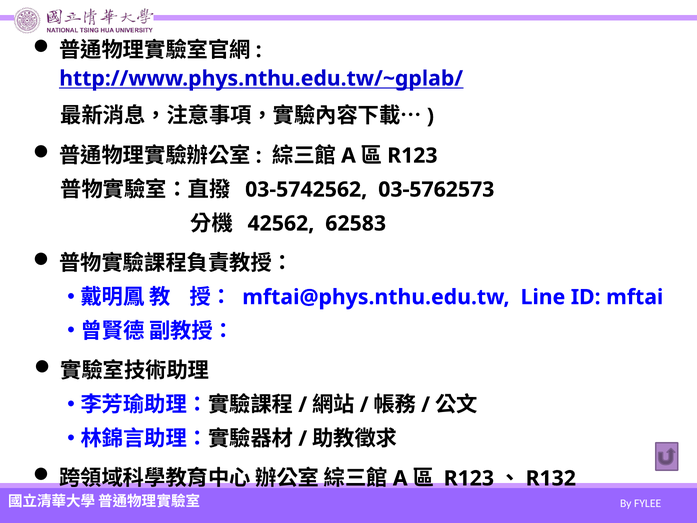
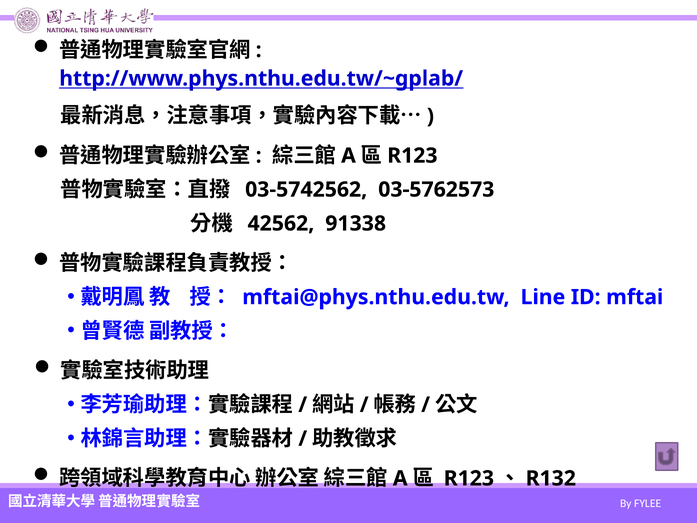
62583: 62583 -> 91338 (356, 223)
